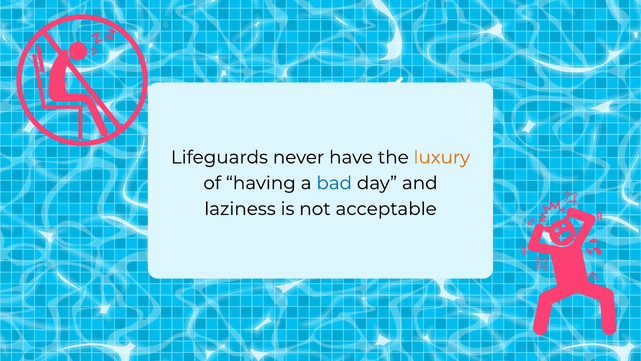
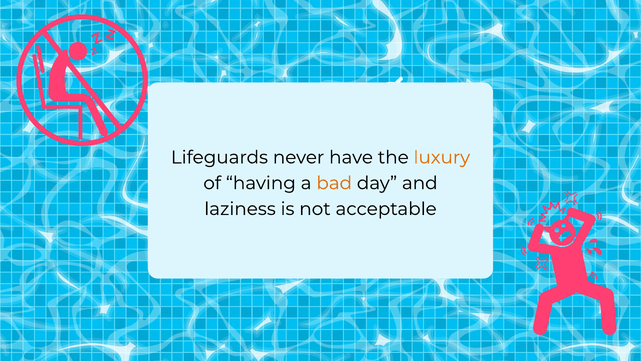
bad colour: blue -> orange (334, 183)
